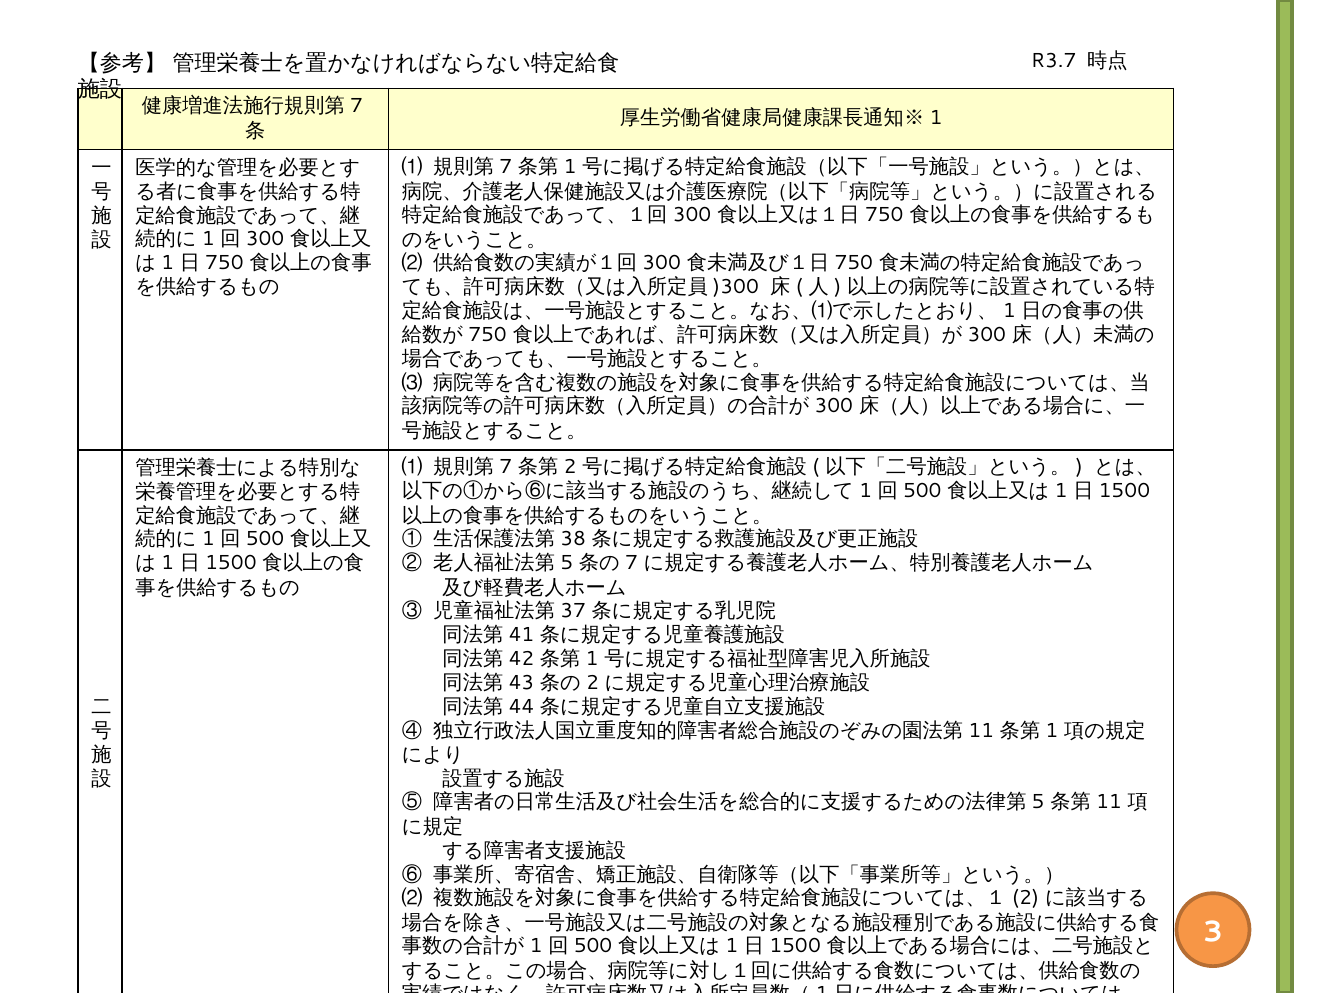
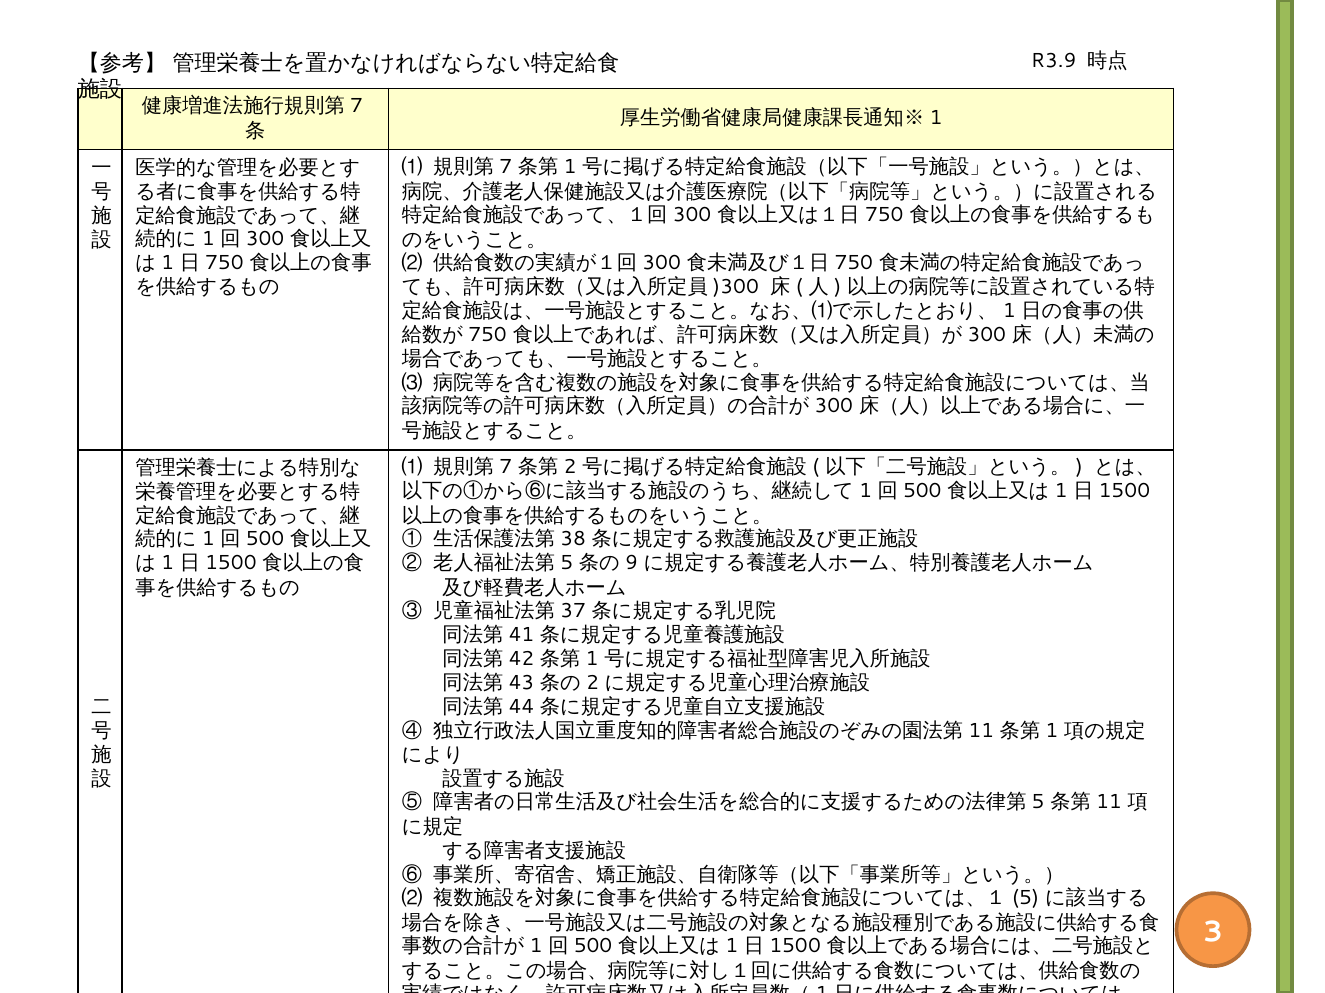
R3.7: R3.7 -> R3.9 (1054, 61)
7: 7 -> 9 (631, 563)
2: 2 -> 5 (1026, 899)
